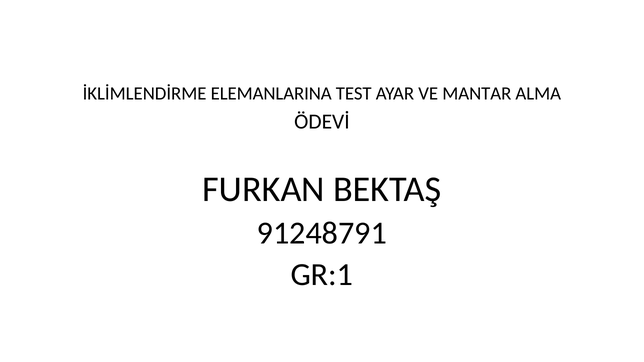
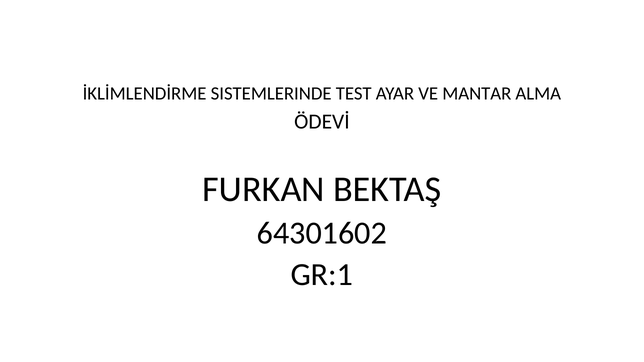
ELEMANLARINA: ELEMANLARINA -> SISTEMLERINDE (271, 93)
91248791: 91248791 -> 64301602 (322, 233)
